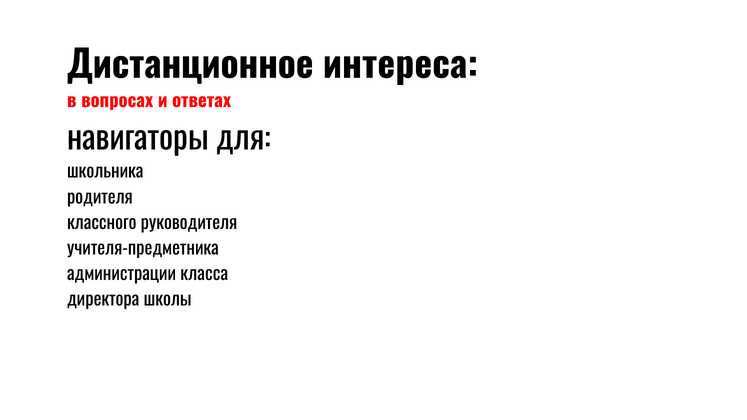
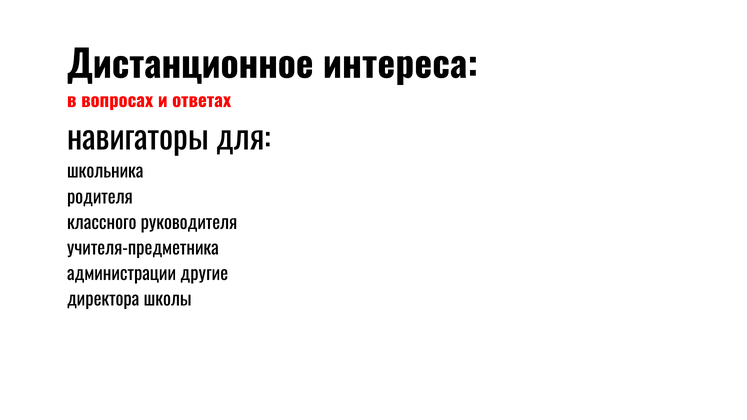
класса: класса -> другие (204, 274)
